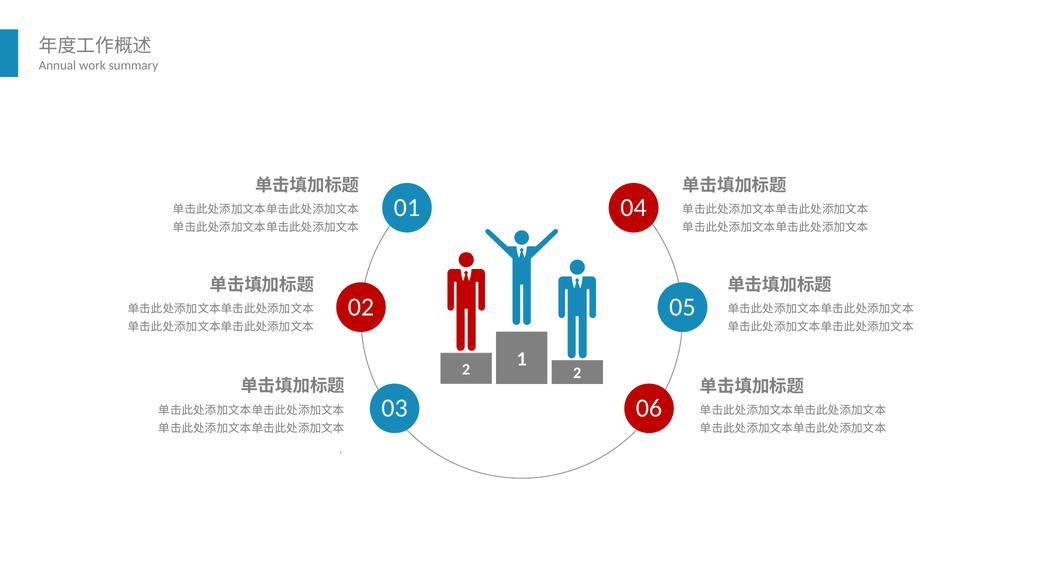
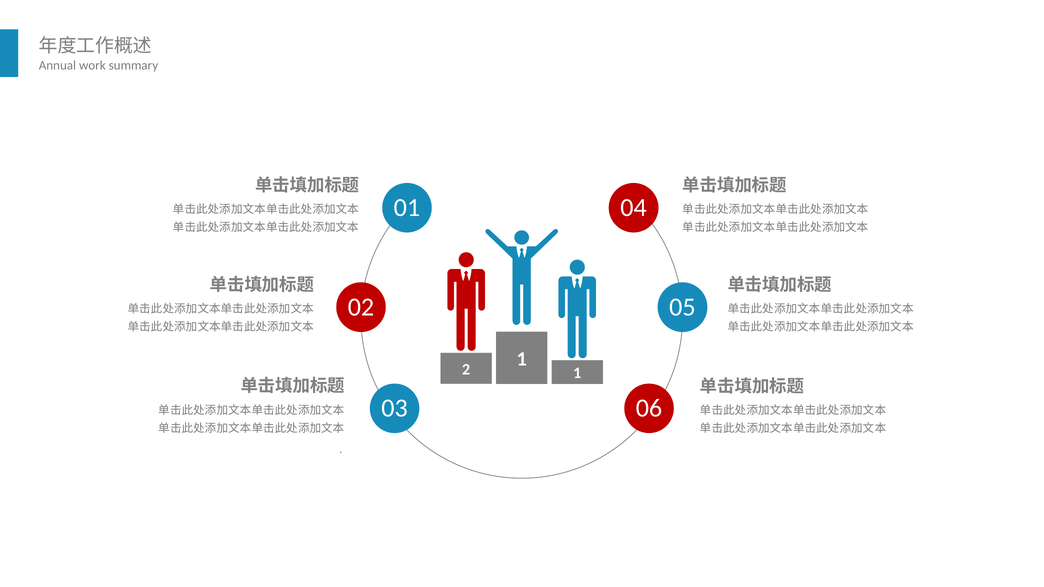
2 2: 2 -> 1 (577, 373)
